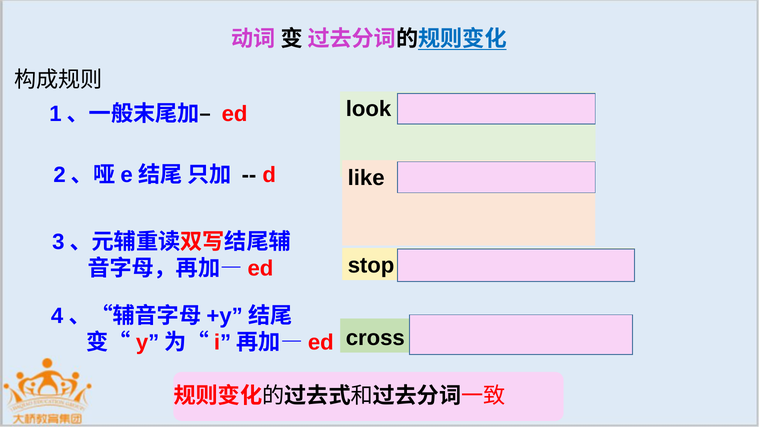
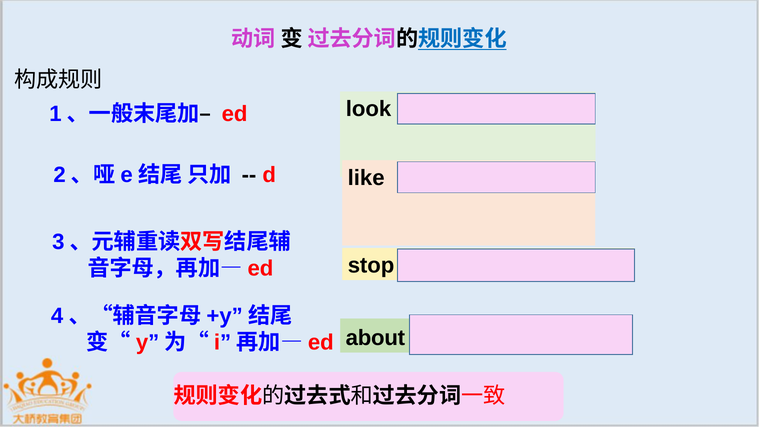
cross: cross -> about (375, 338)
